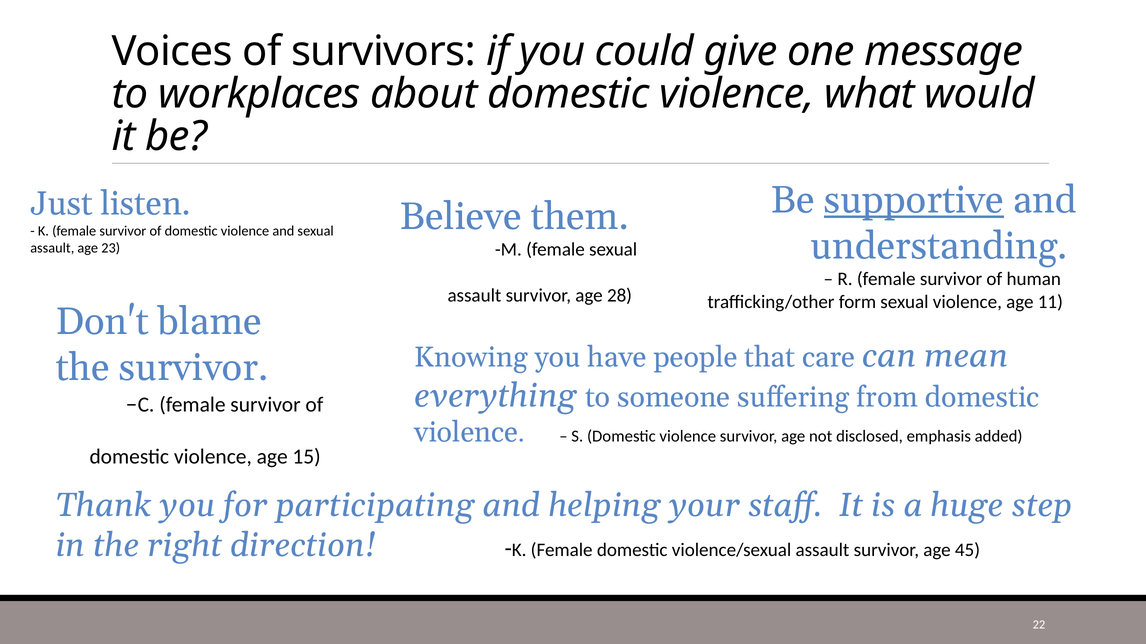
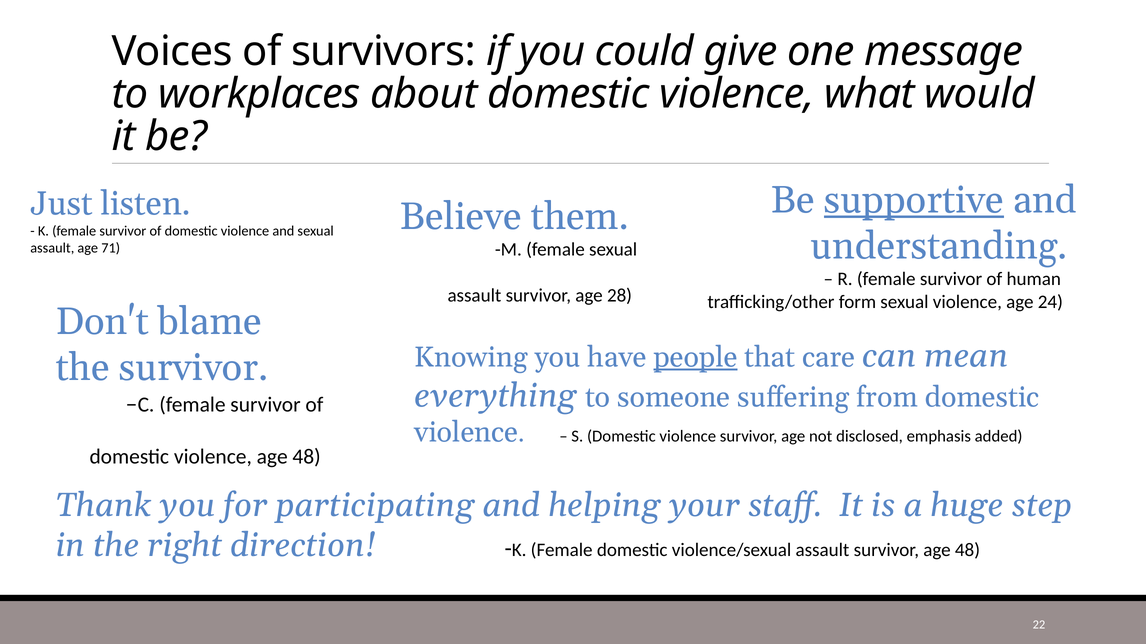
23: 23 -> 71 (111, 248)
11: 11 -> 24 (1050, 302)
people underline: none -> present (696, 357)
violence age 15: 15 -> 48 (307, 457)
survivor age 45: 45 -> 48 (968, 550)
